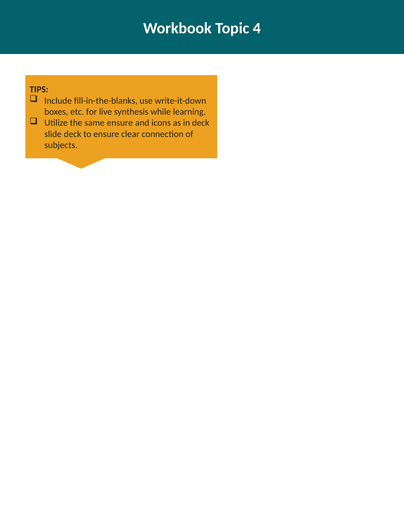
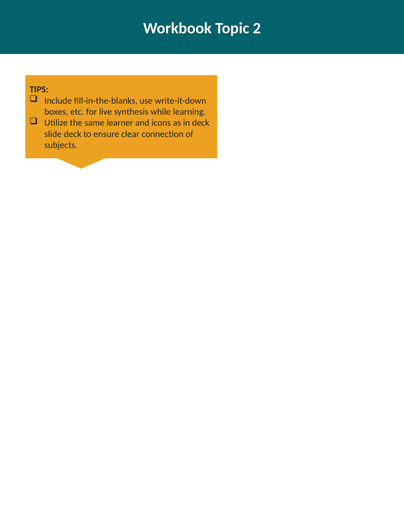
4: 4 -> 2 (257, 28)
same ensure: ensure -> learner (120, 123)
